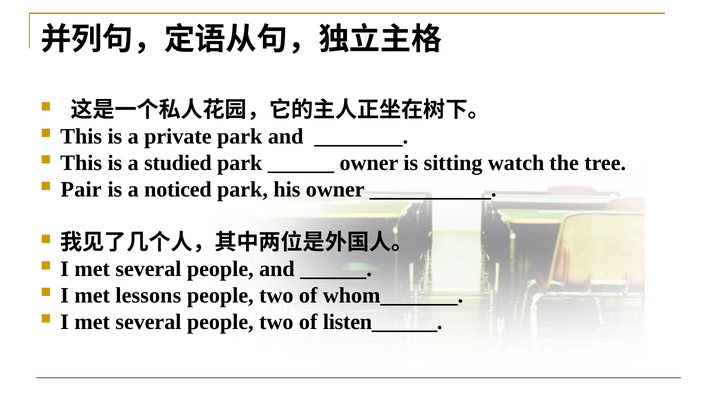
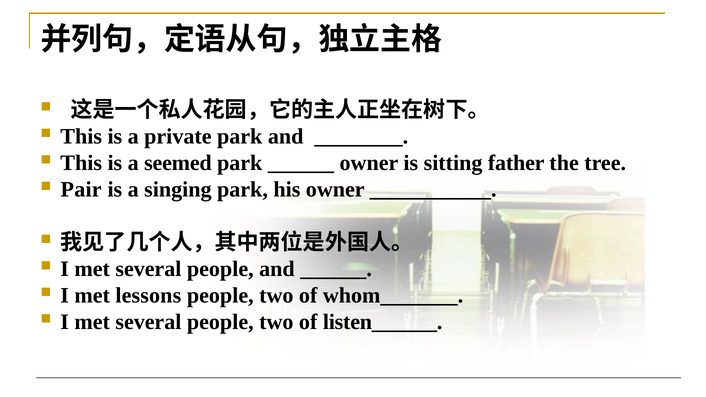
studied: studied -> seemed (178, 163)
watch: watch -> father (516, 163)
noticed: noticed -> singing (178, 189)
